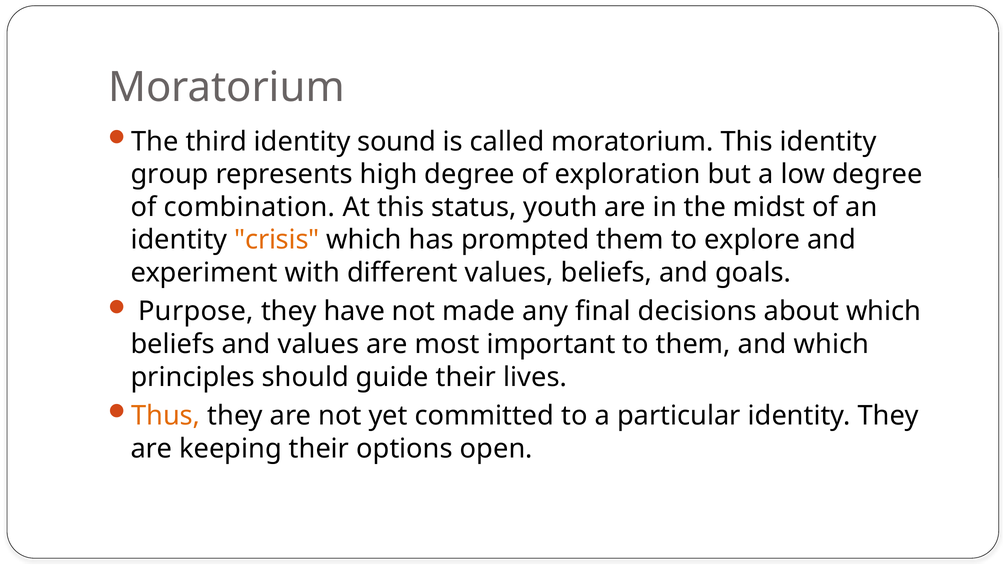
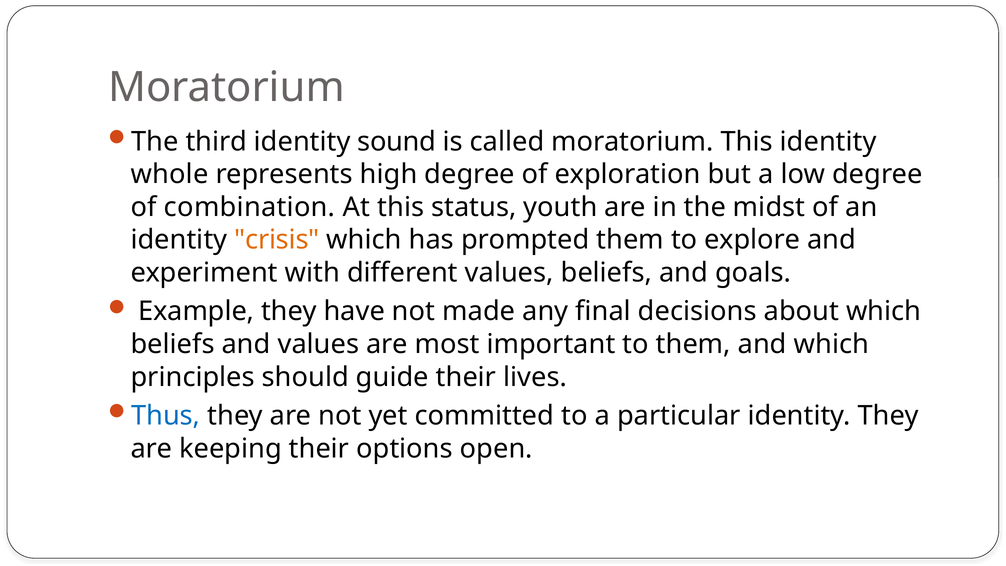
group: group -> whole (170, 174)
Purpose: Purpose -> Example (196, 311)
Thus colour: orange -> blue (166, 416)
